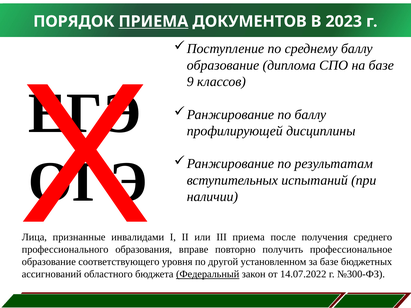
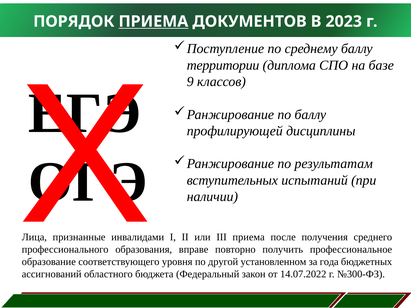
образование: образование -> территории (223, 65)
за базе: базе -> года (329, 262)
Федеральный underline: present -> none (208, 274)
